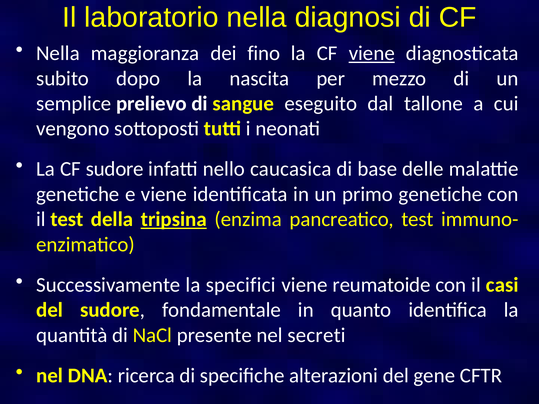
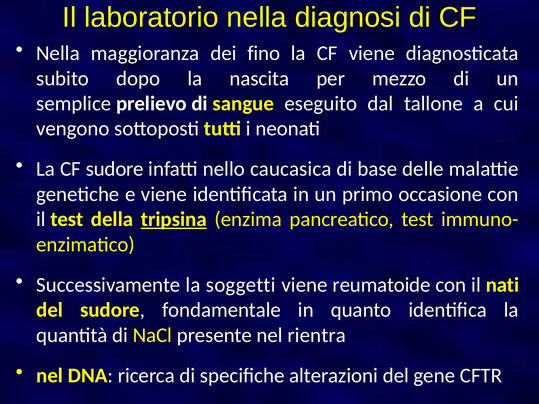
viene underline: present -> none (372, 53)
primo genetiche: genetiche -> occasione (440, 194)
specifici: specifici -> soggetti (241, 285)
casi: casi -> nati (502, 285)
secreti: secreti -> rientra (317, 335)
